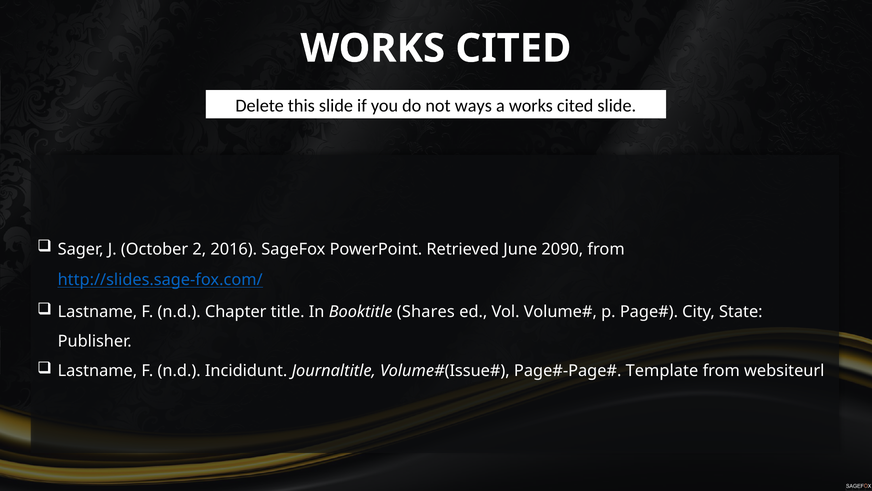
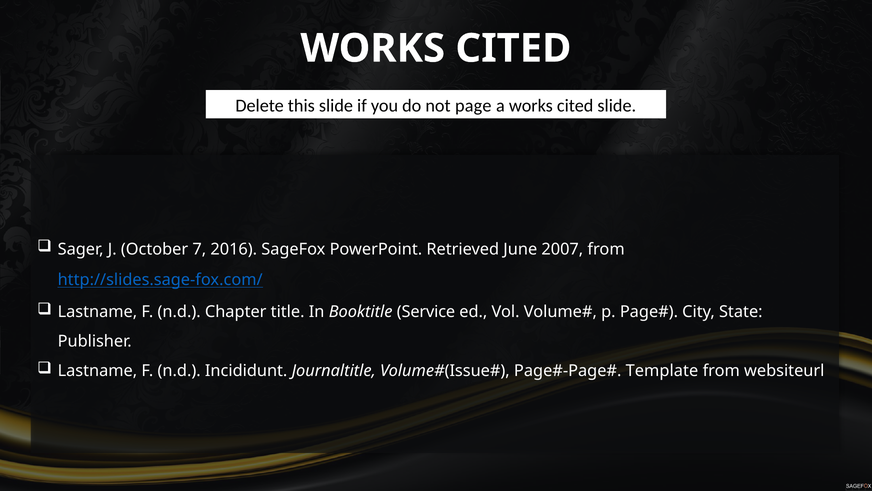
ways: ways -> page (473, 105)
2: 2 -> 7 (199, 249)
2090: 2090 -> 2007 (562, 249)
Shares: Shares -> Service (426, 312)
